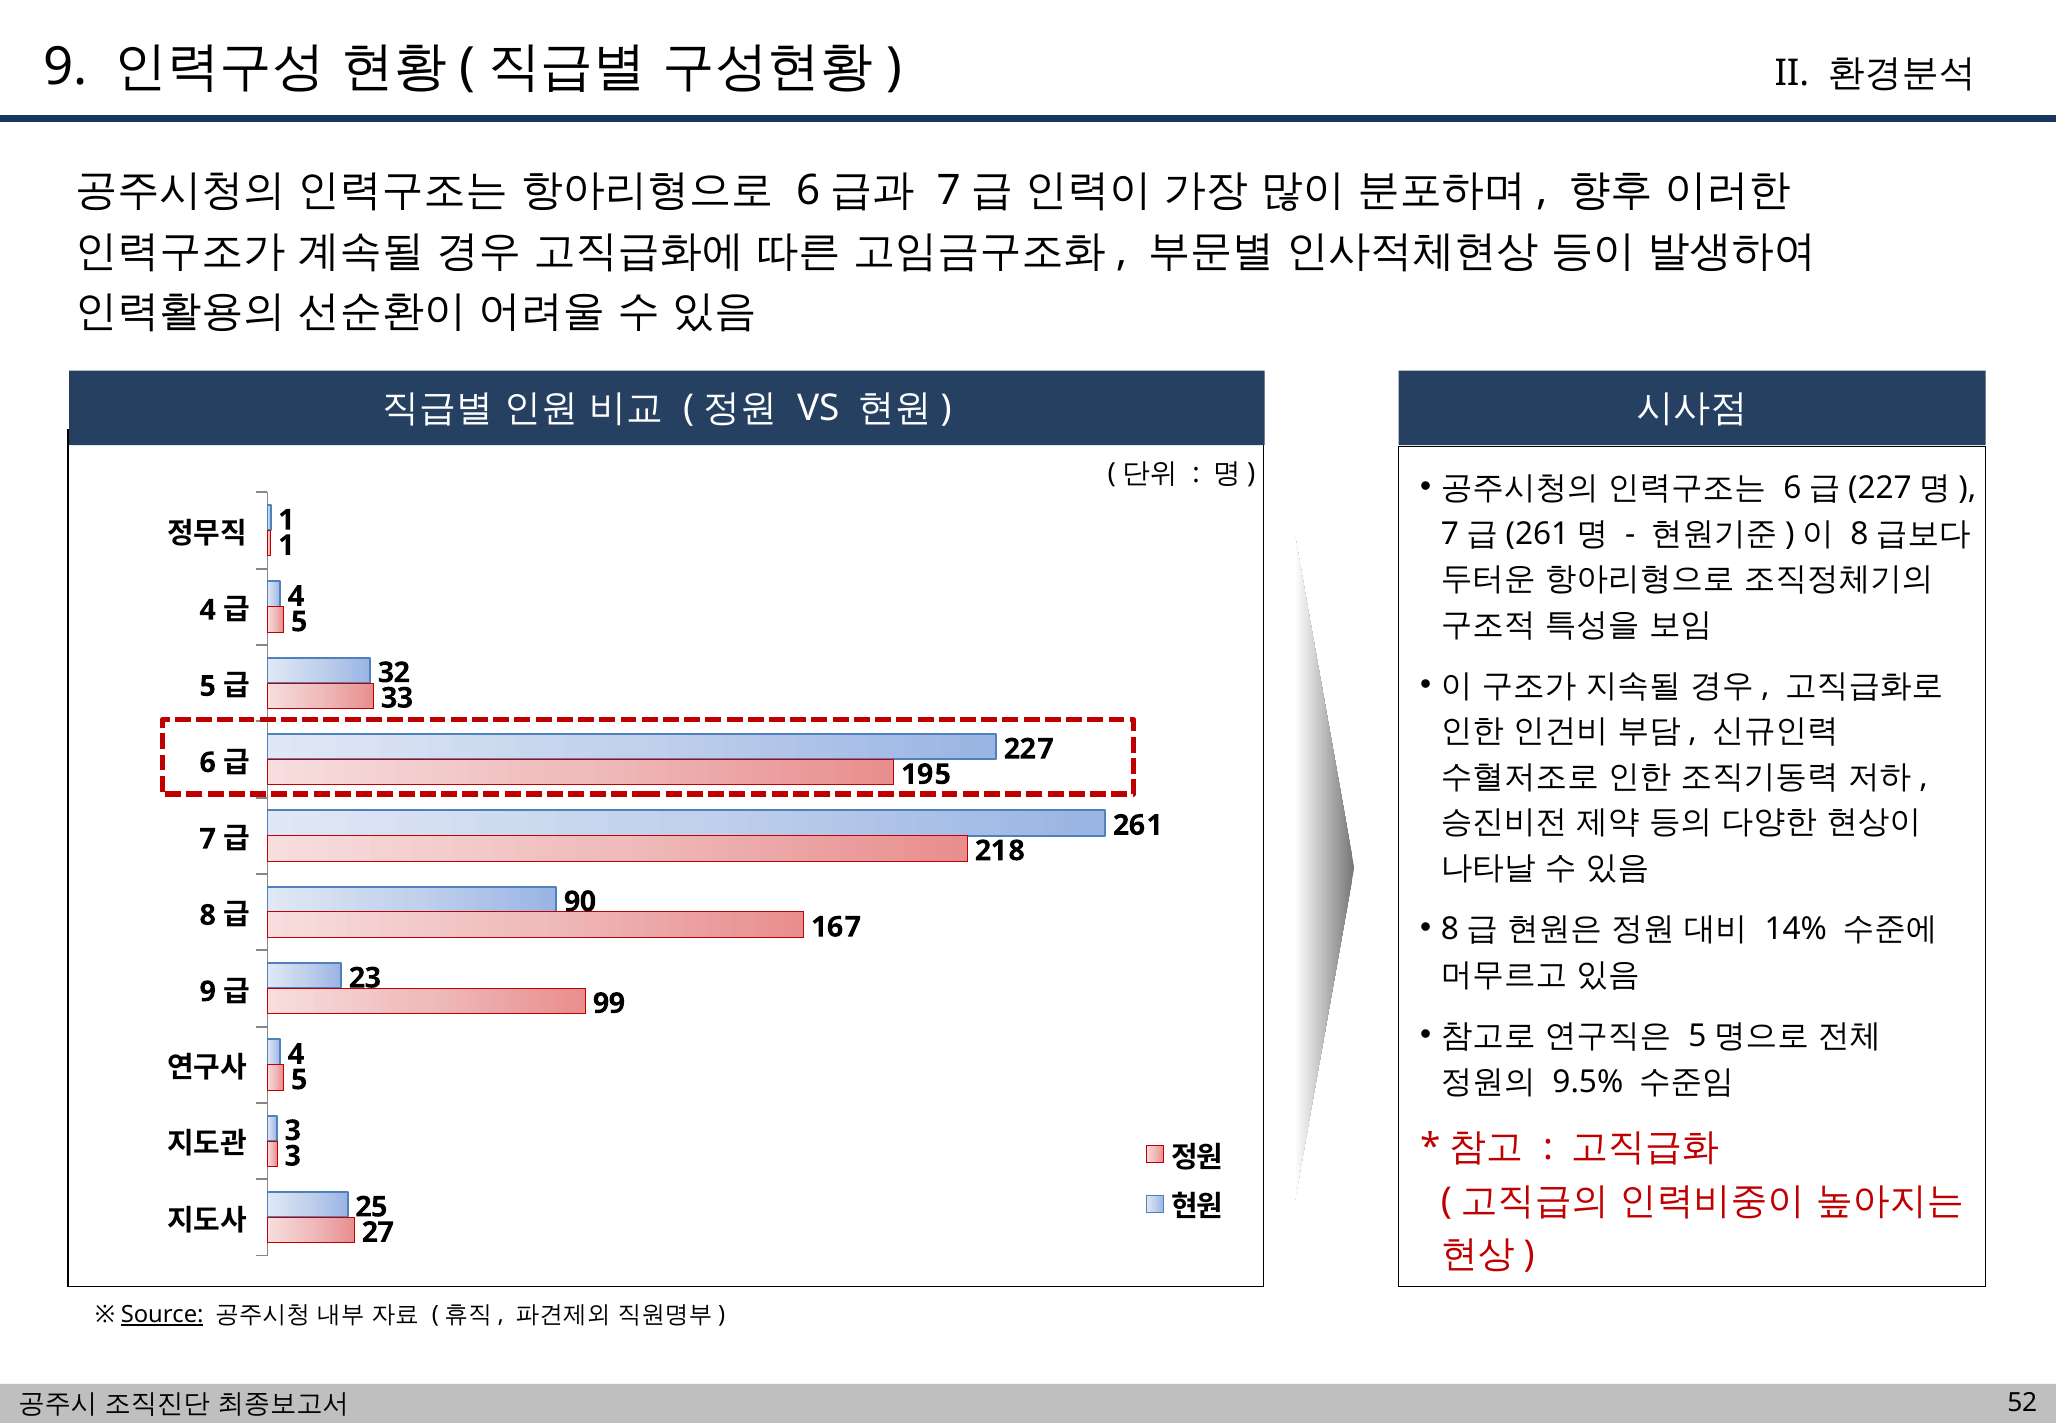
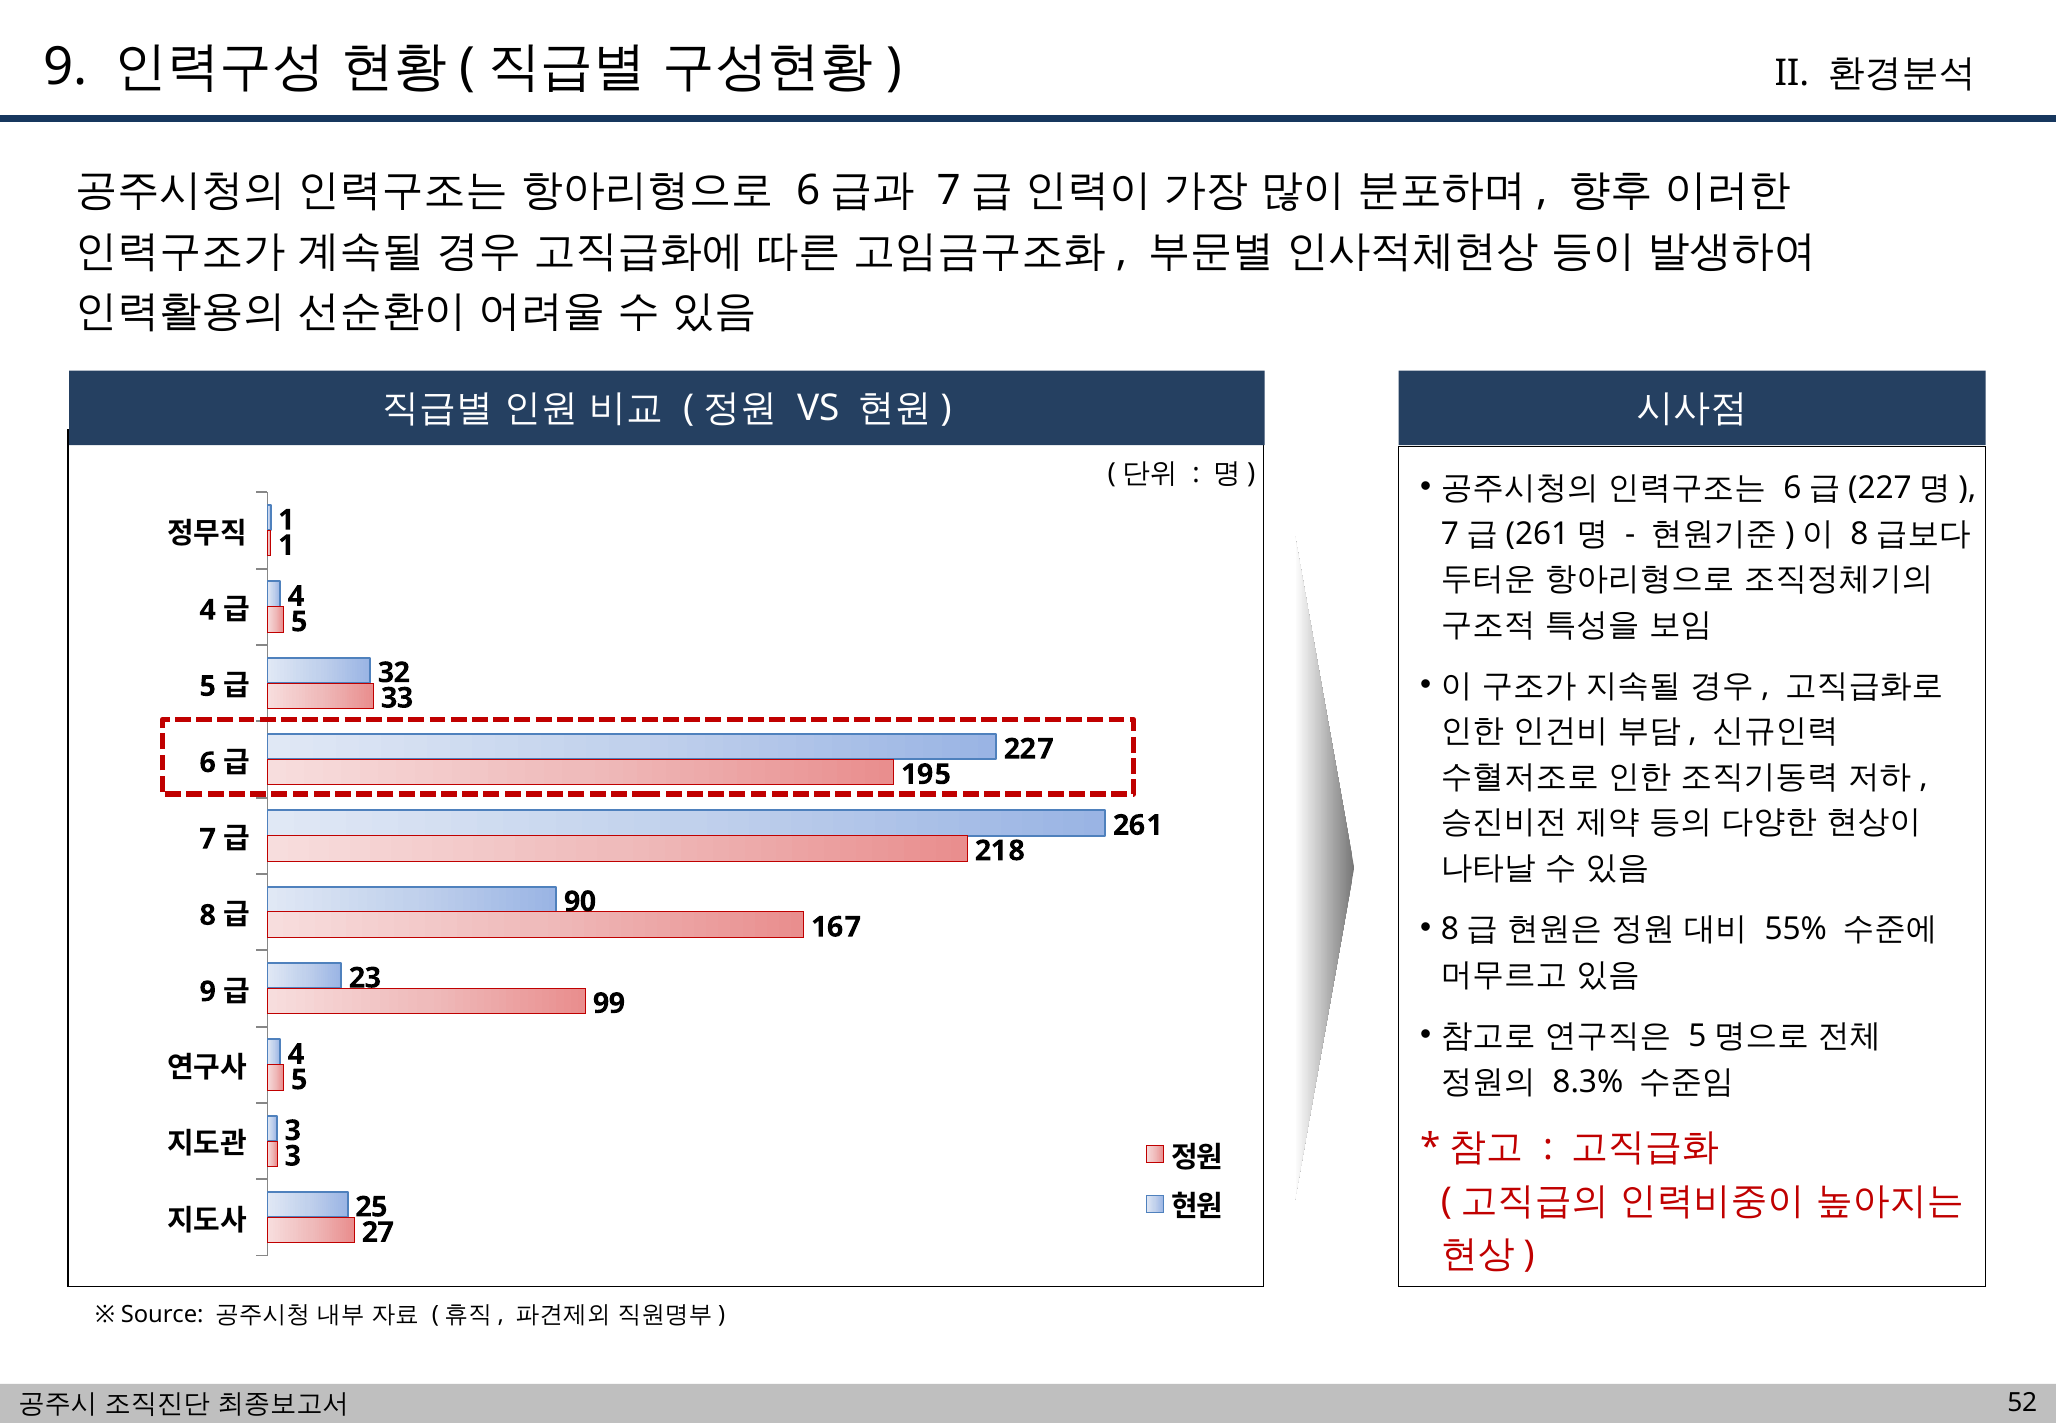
14%: 14% -> 55% (1796, 930)
9.5%: 9.5% -> 8.3% (1588, 1082)
Source underline: present -> none (162, 1315)
